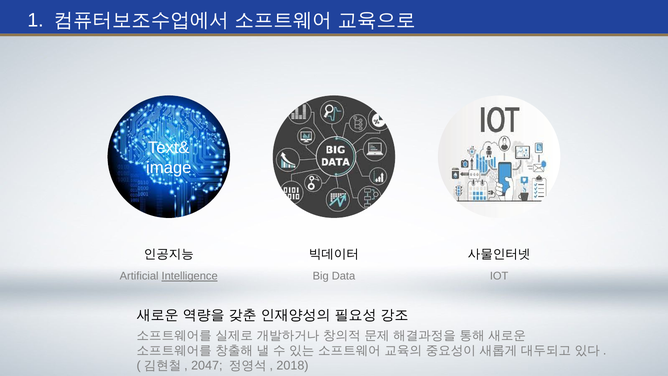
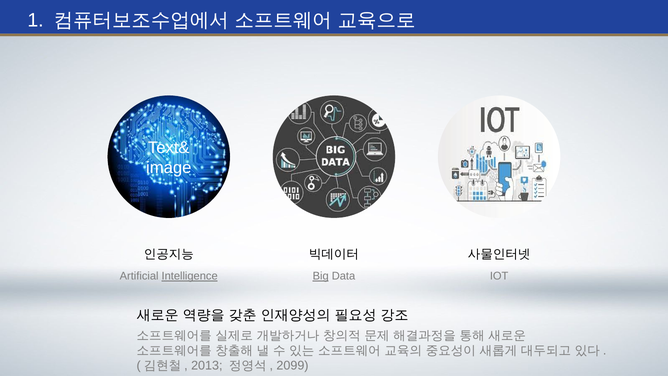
Big underline: none -> present (321, 276)
2047: 2047 -> 2013 (207, 365)
2018: 2018 -> 2099 (292, 365)
